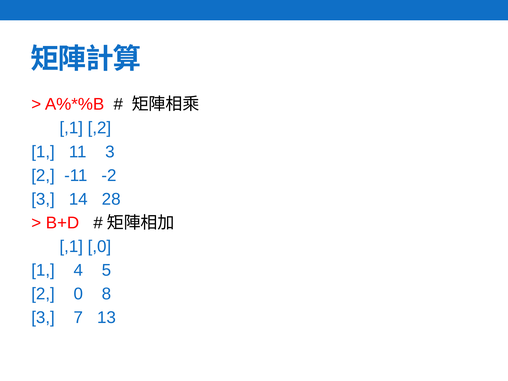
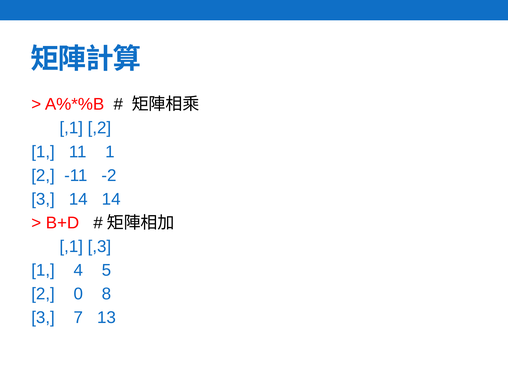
11 3: 3 -> 1 (110, 152)
14 28: 28 -> 14 (111, 199)
,0: ,0 -> ,3 (99, 247)
